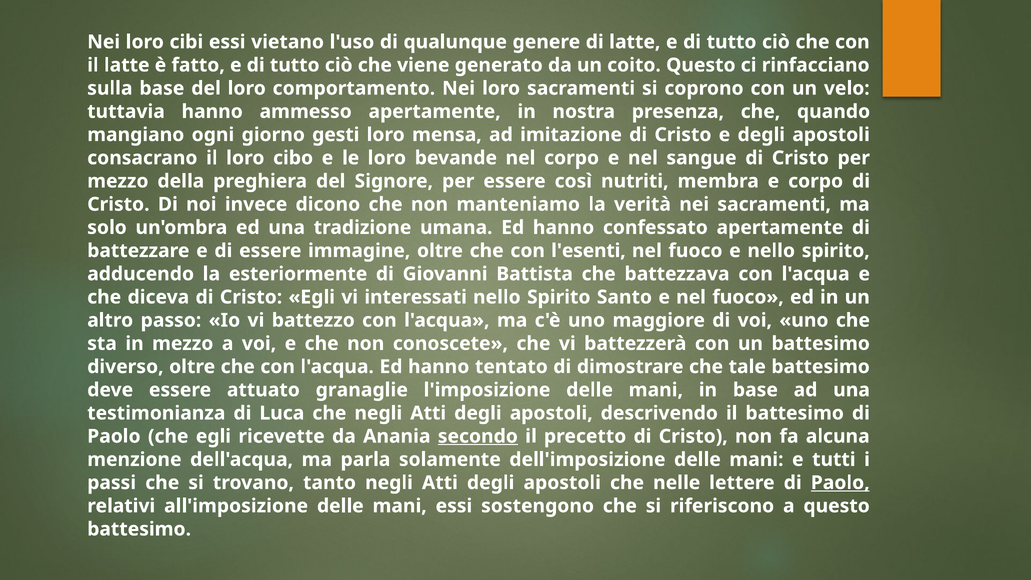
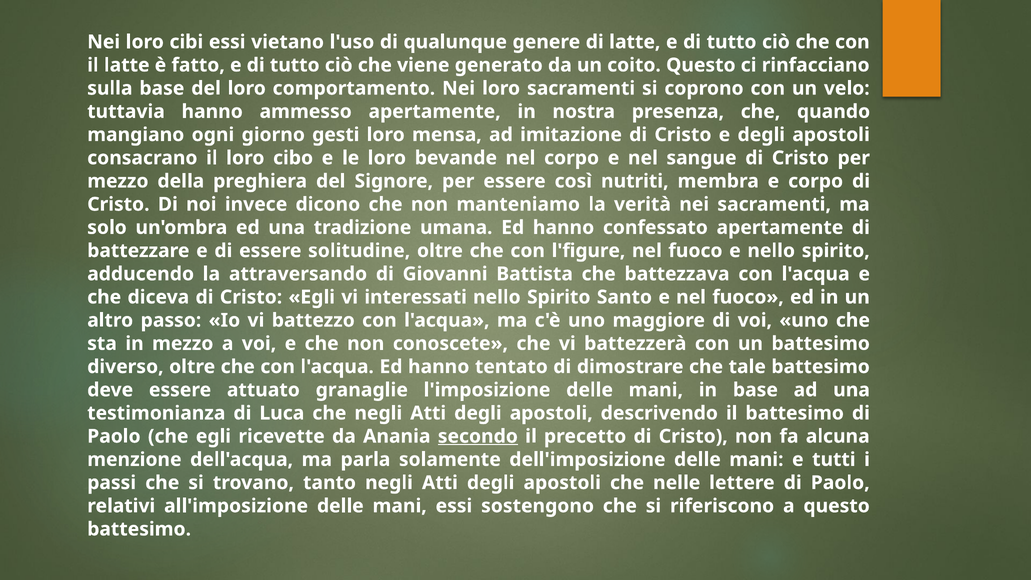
immagine: immagine -> solitudine (359, 251)
l'esenti: l'esenti -> l'figure (588, 251)
esteriormente: esteriormente -> attraversando (298, 274)
Paolo underline: present -> none (840, 483)
